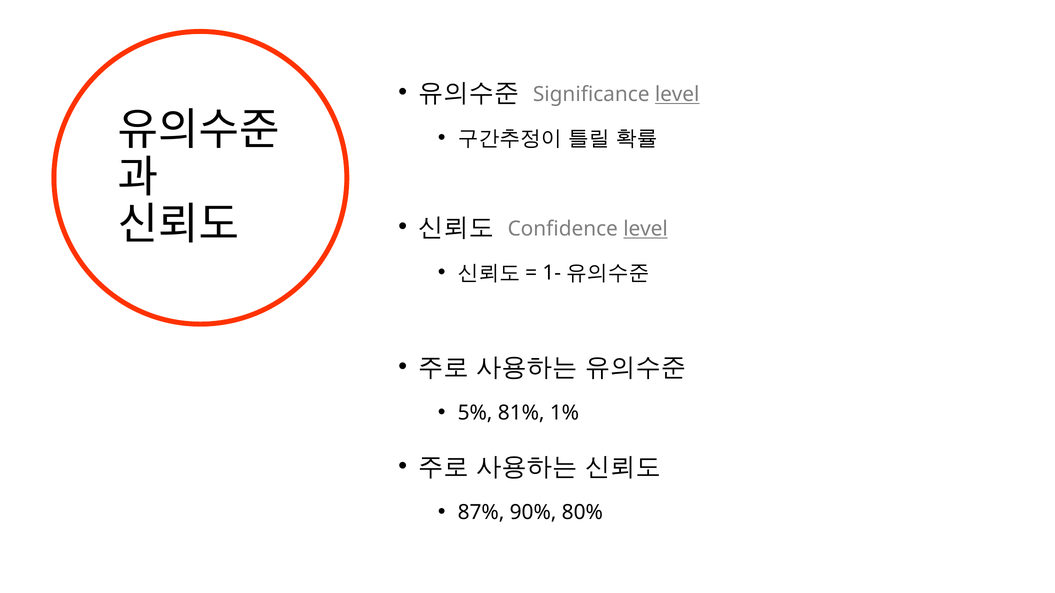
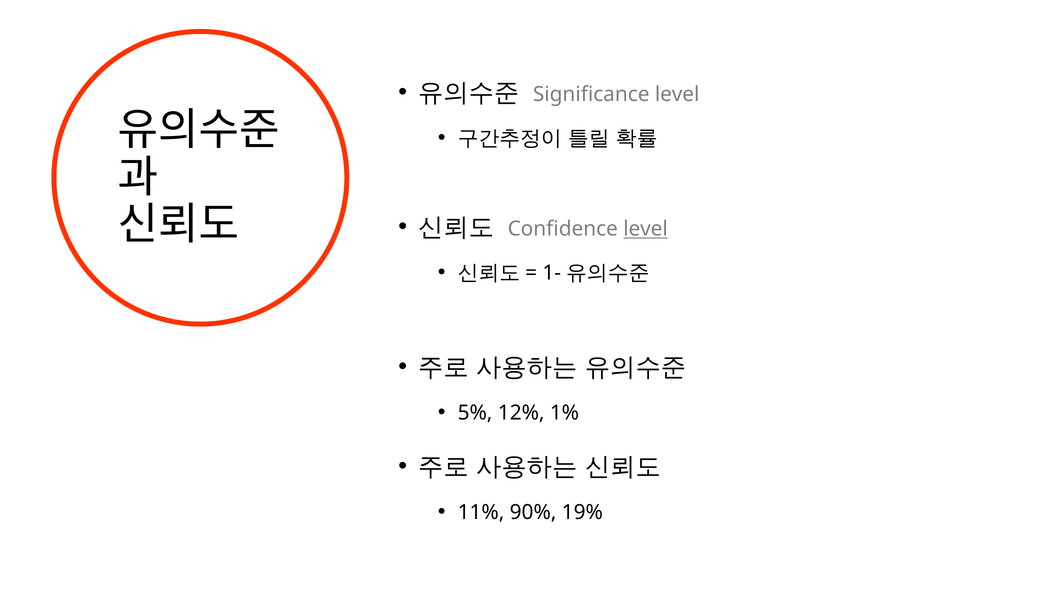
level underline: present -> none (677, 95)
81%: 81% -> 12% (521, 413)
87%: 87% -> 11% (481, 513)
80%: 80% -> 19% (582, 513)
